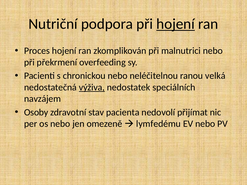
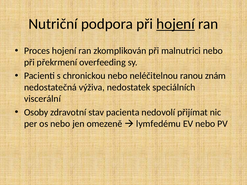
velká: velká -> znám (215, 76)
výživa underline: present -> none (92, 87)
navzájem: navzájem -> viscerální (42, 99)
